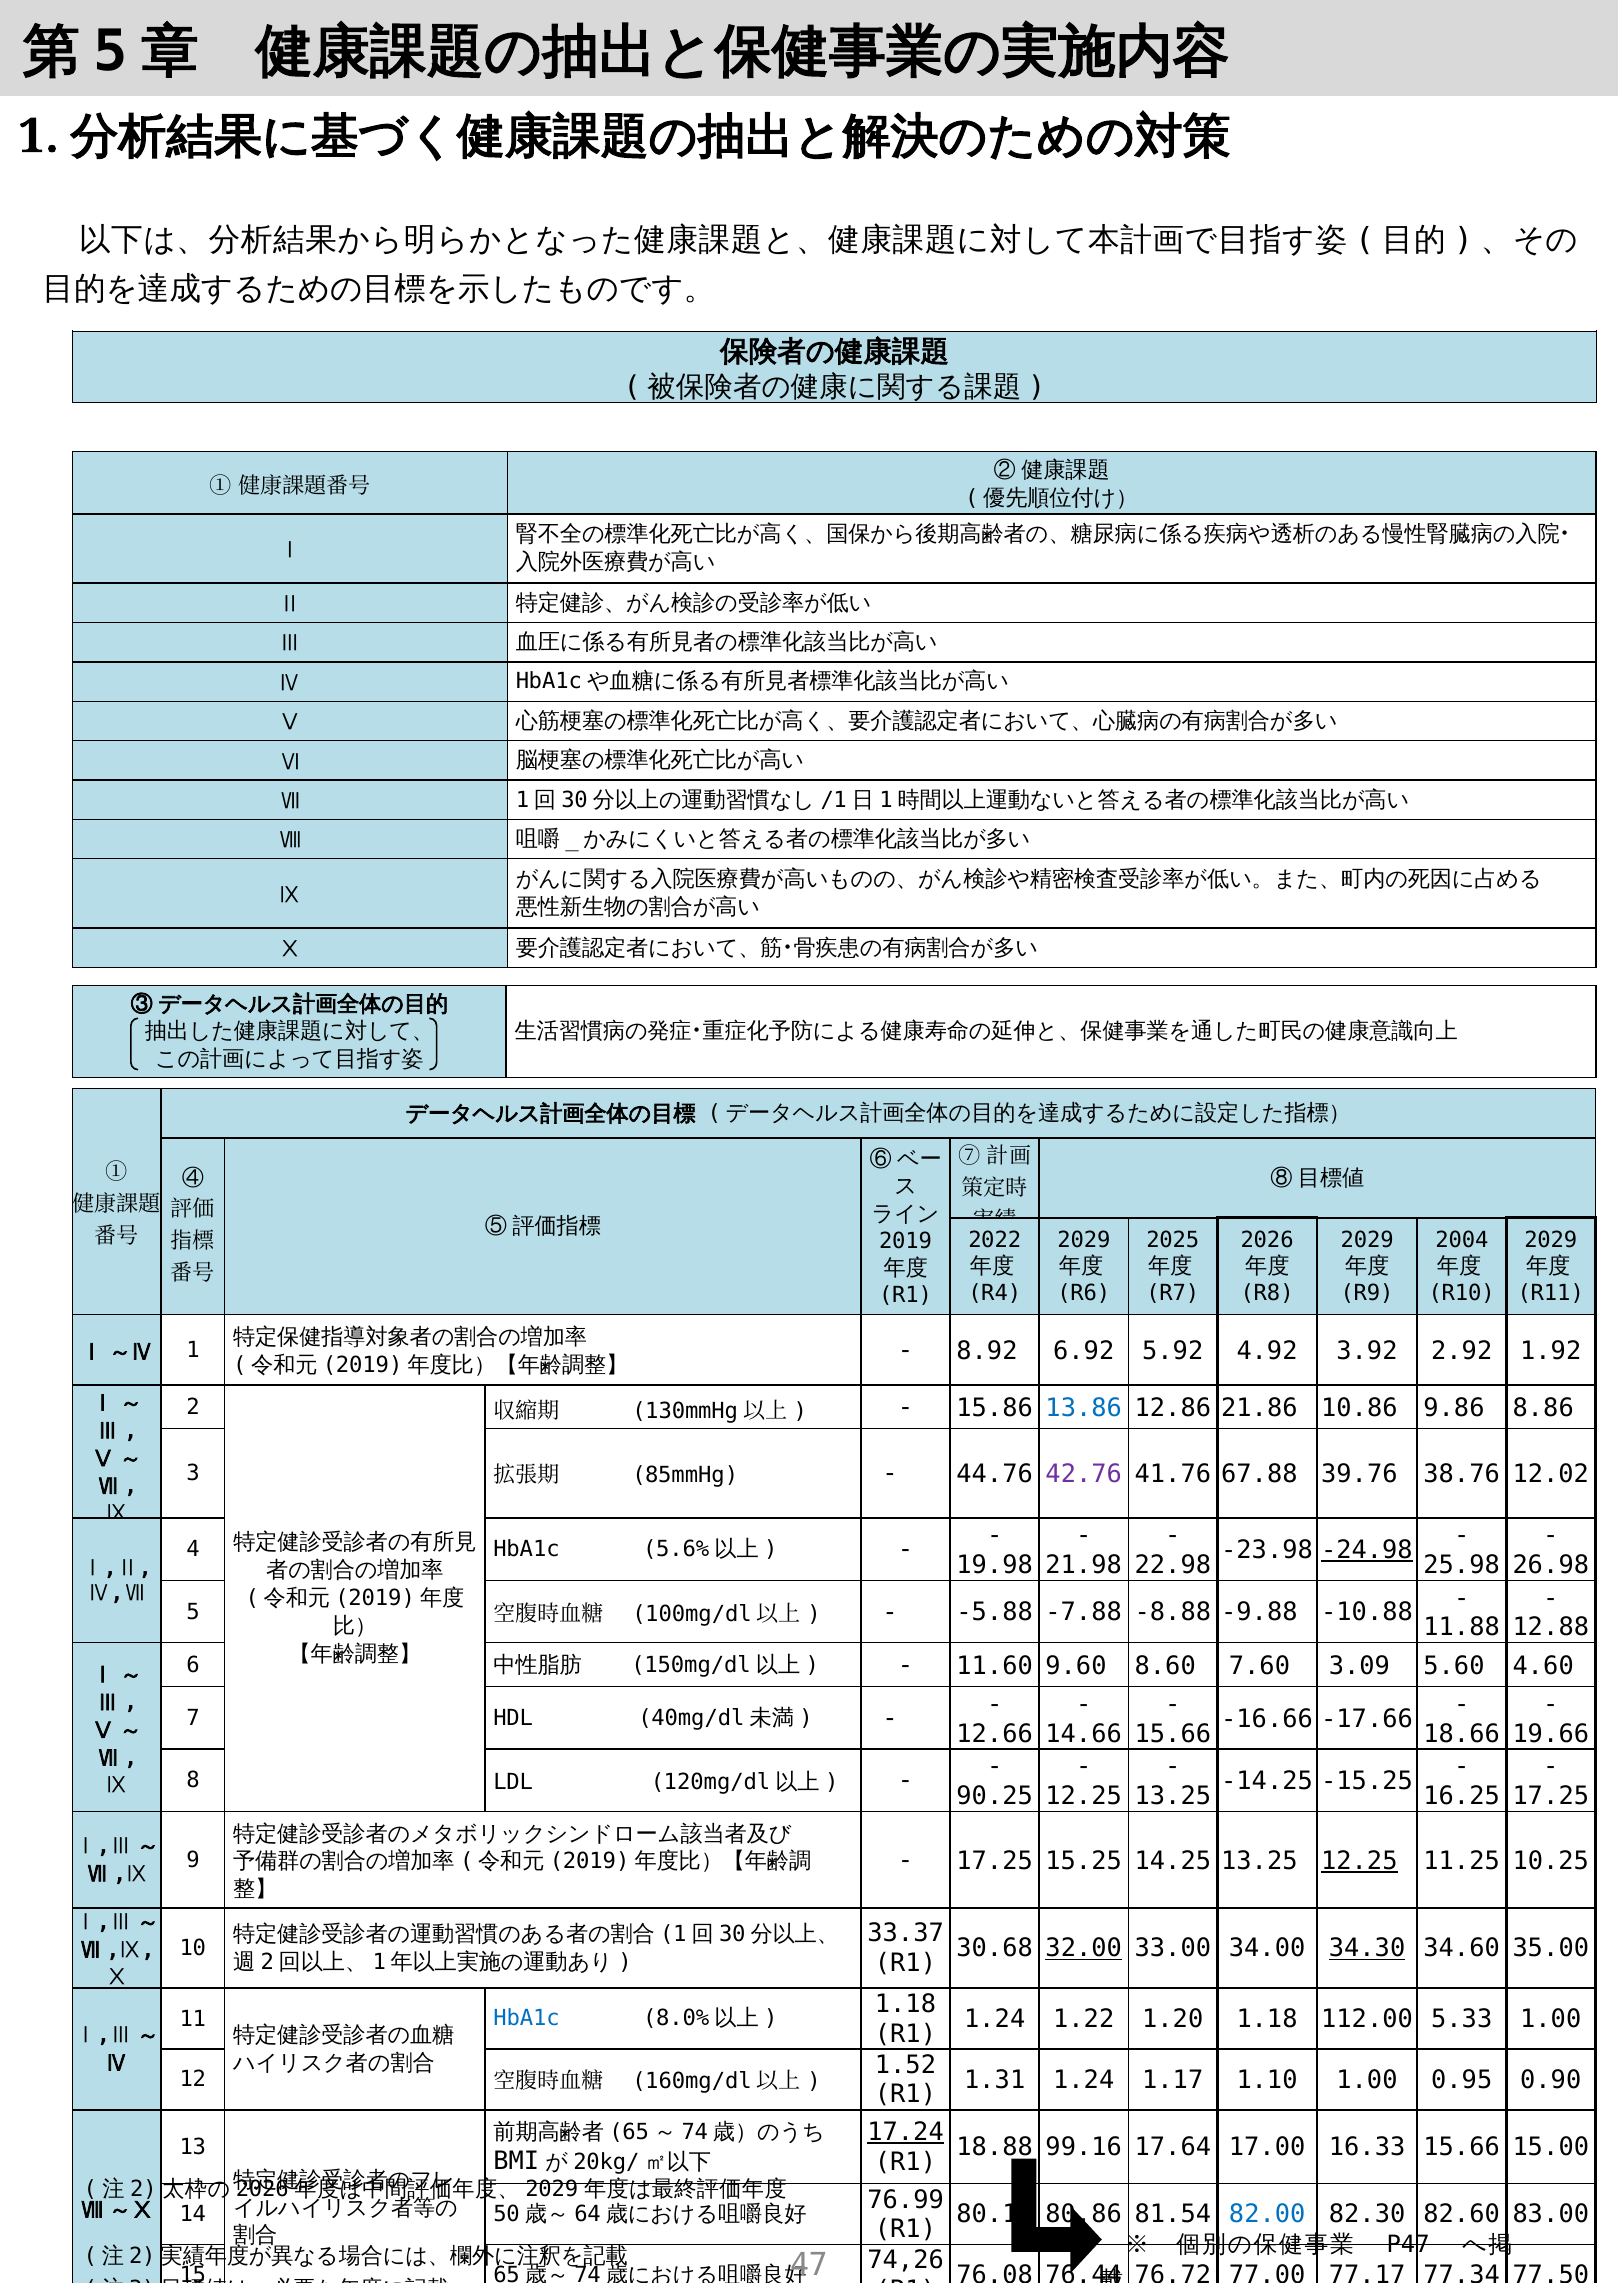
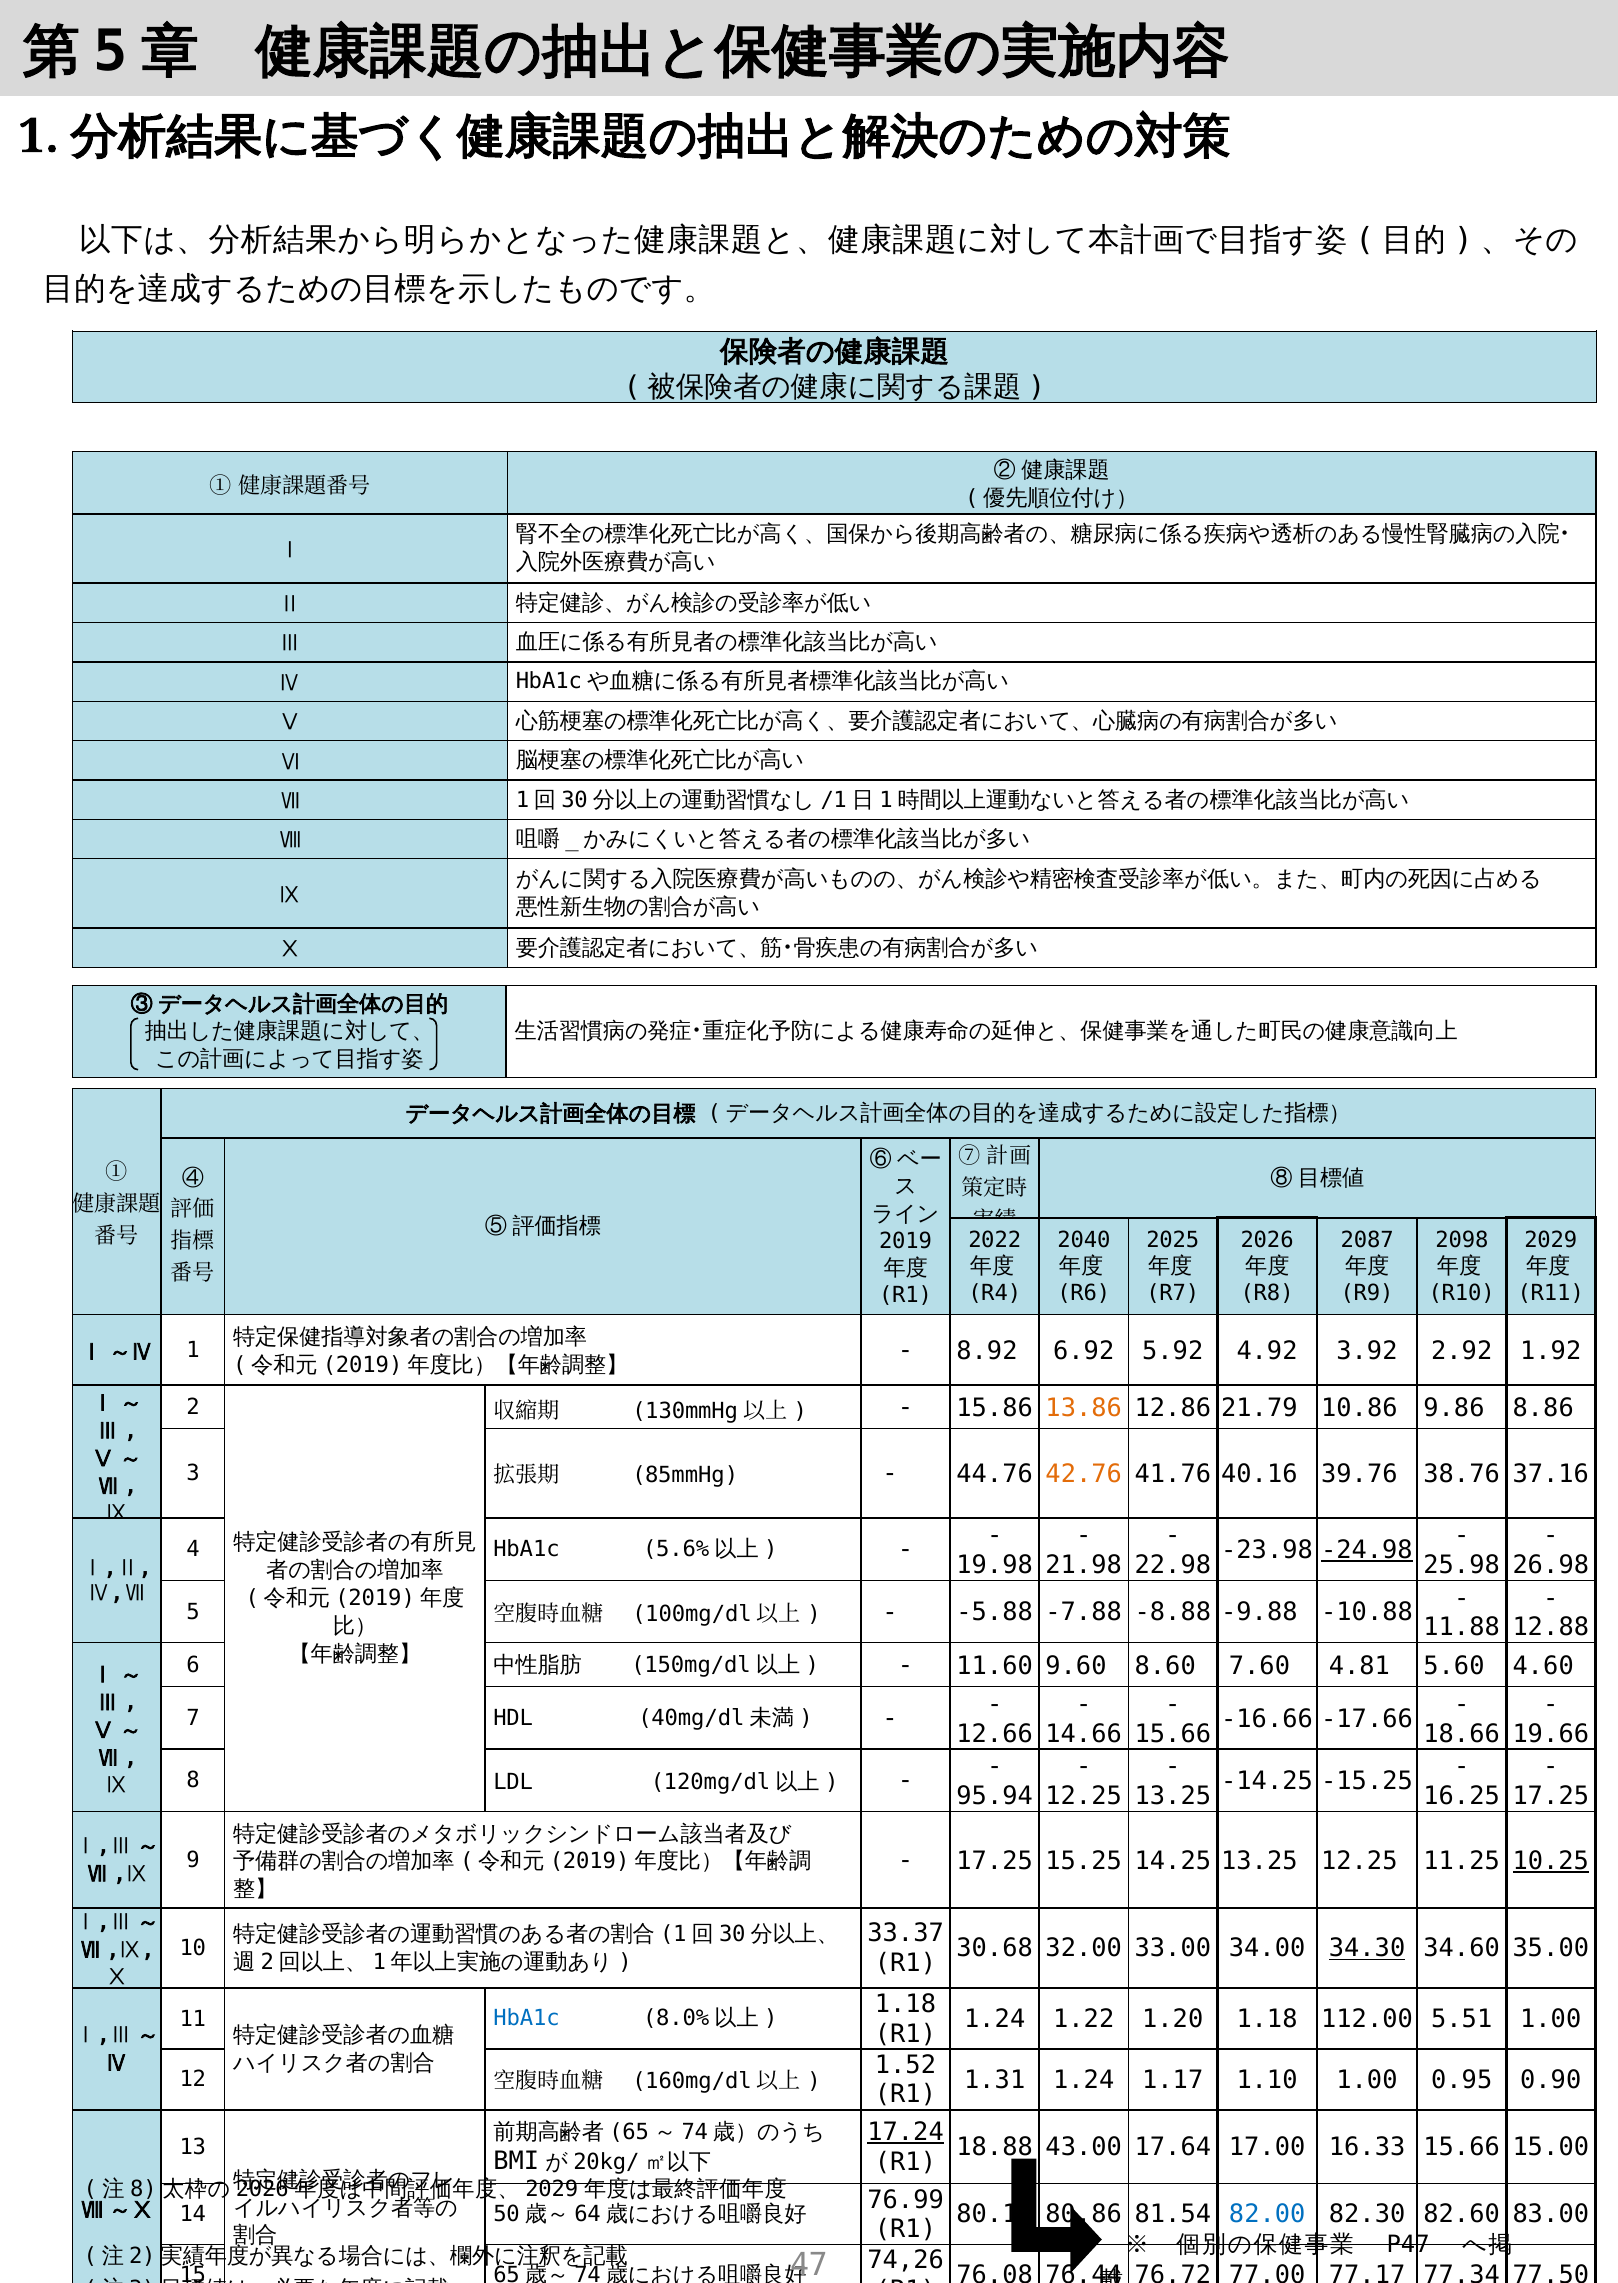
2029: 2029 -> 2040 (1084, 1240)
2029: 2029 -> 2087 (1367, 1240)
2004: 2004 -> 2098 (1462, 1240)
13.86 colour: blue -> orange (1084, 1408)
21.86: 21.86 -> 21.79 (1259, 1408)
42.76 colour: purple -> orange (1084, 1474)
67.88: 67.88 -> 40.16 (1259, 1474)
12.02: 12.02 -> 37.16 (1551, 1474)
3.09: 3.09 -> 4.81 (1359, 1666)
90.25: 90.25 -> 95.94 (995, 1796)
12.25 underline: present -> none (1359, 1861)
10.25 underline: none -> present (1551, 1861)
32.00 underline: present -> none (1084, 1949)
5.33: 5.33 -> 5.51 (1462, 2019)
99.16: 99.16 -> 43.00 (1084, 2147)
2: 2 -> 8 (144, 2189)
